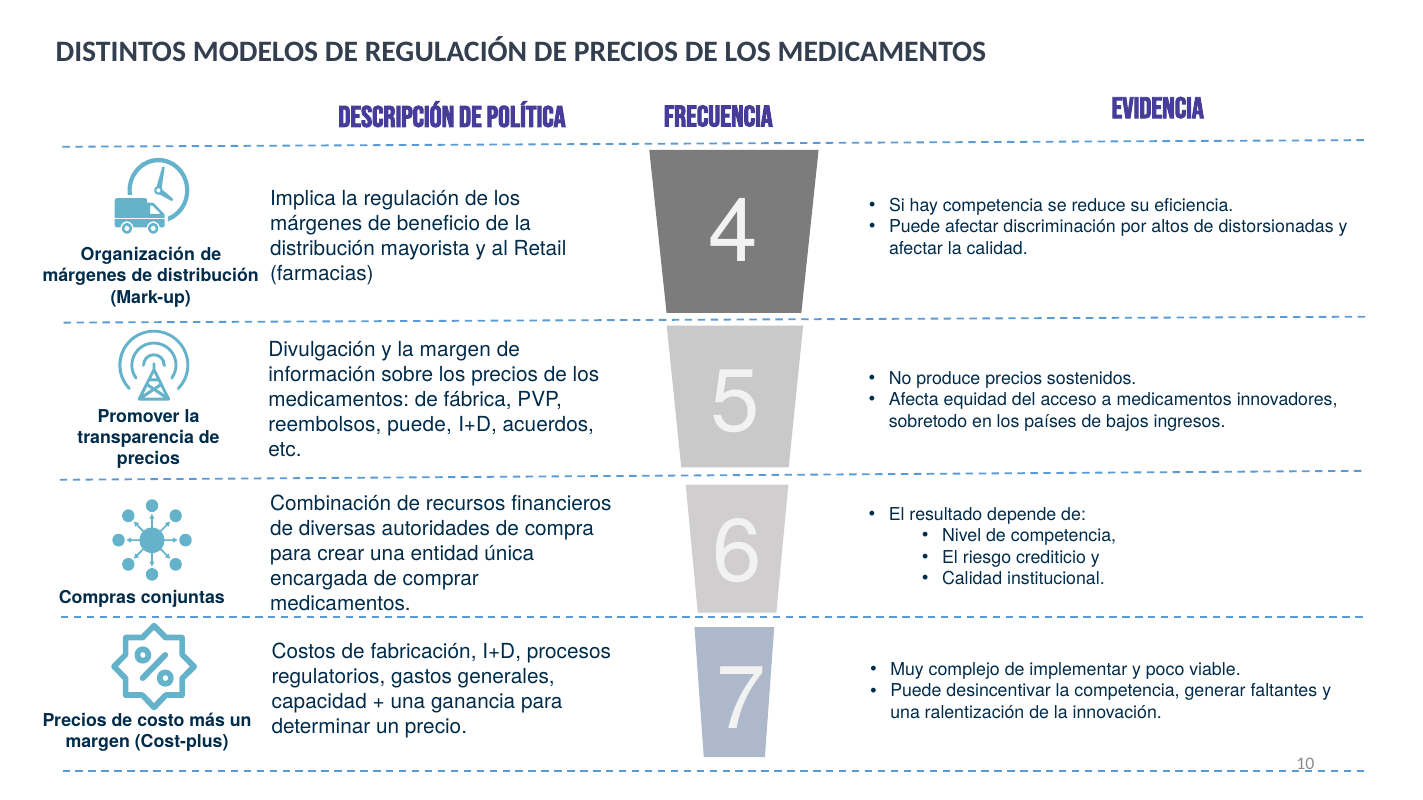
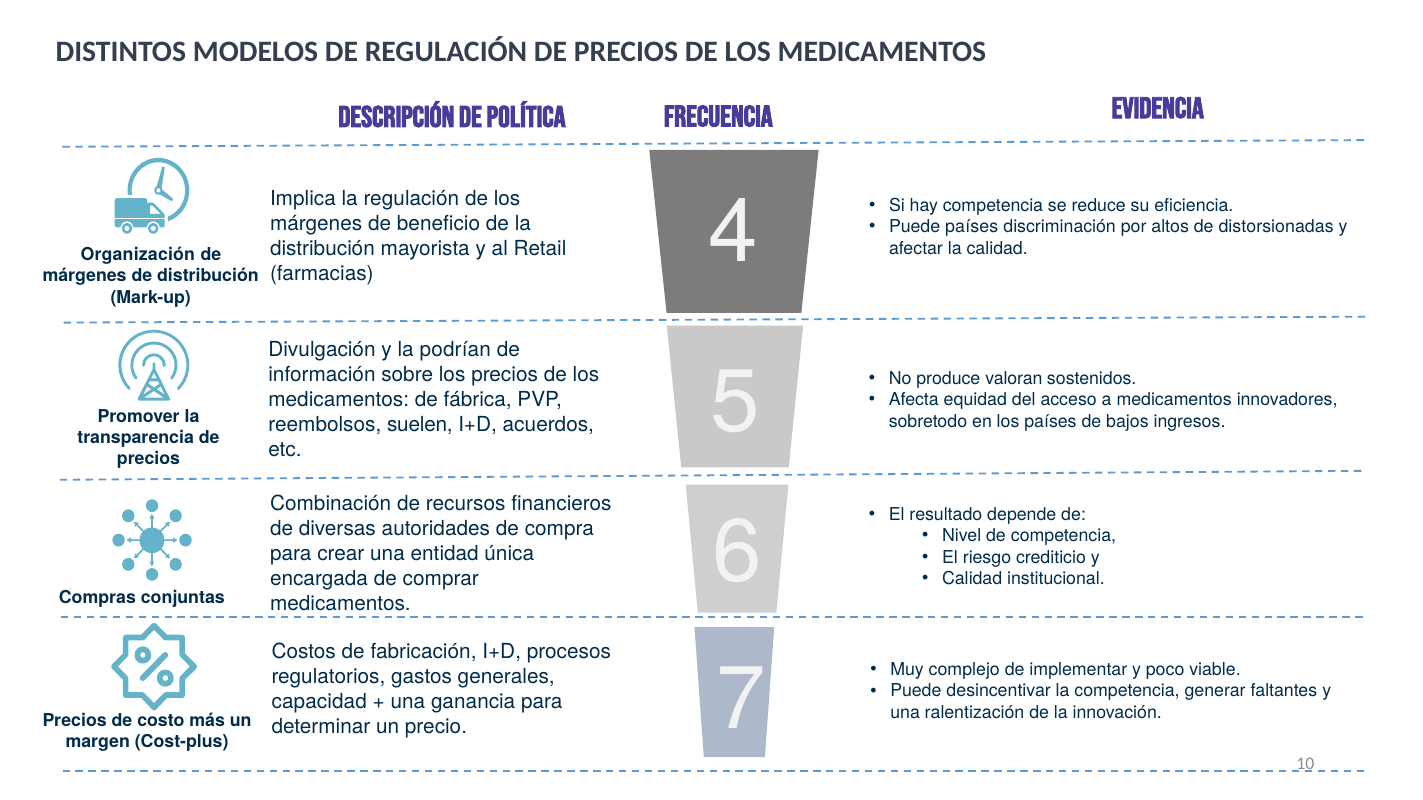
Puede afectar: afectar -> países (972, 227)
la margen: margen -> podrían (455, 350)
produce precios: precios -> valoran (1014, 379)
reembolsos puede: puede -> suelen (420, 425)
